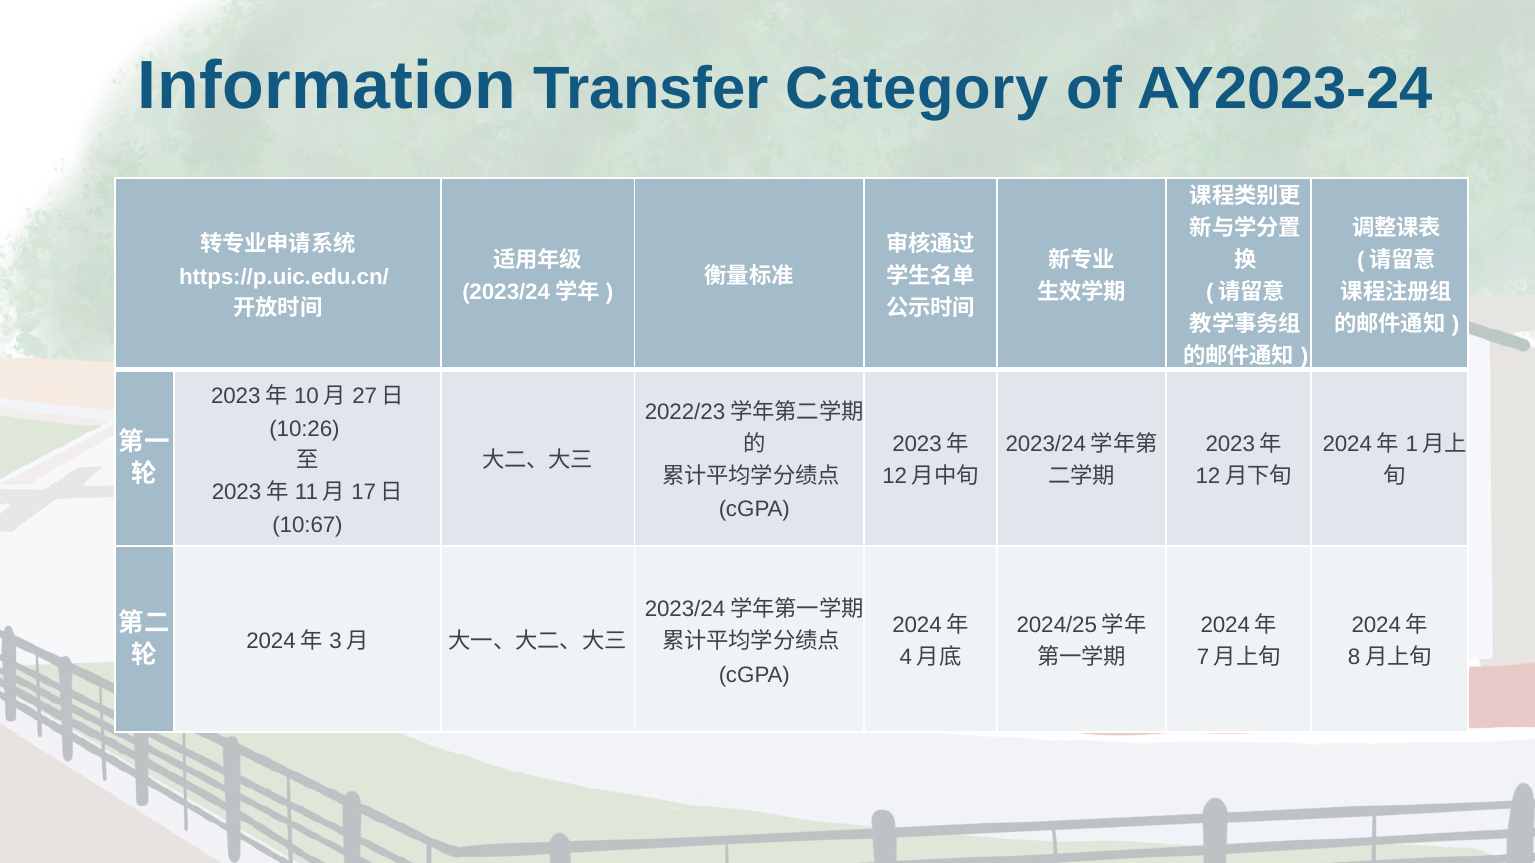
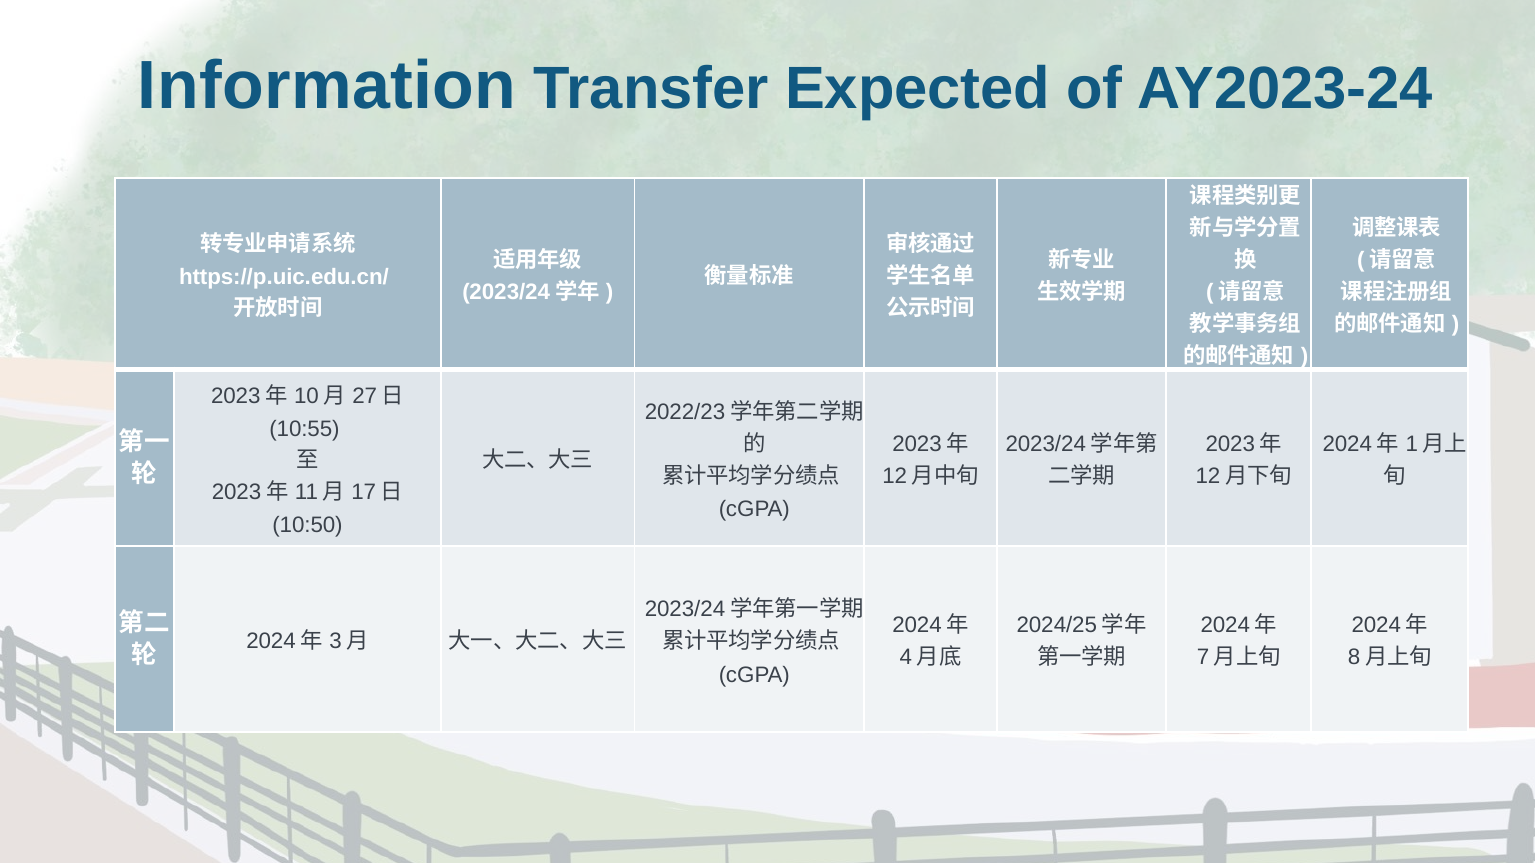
Category: Category -> Expected (918, 89)
10:26: 10:26 -> 10:55 (304, 430)
10:67: 10:67 -> 10:50 (308, 526)
